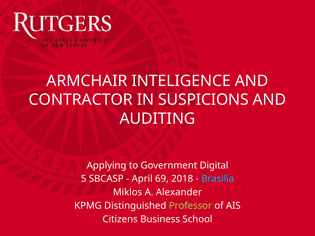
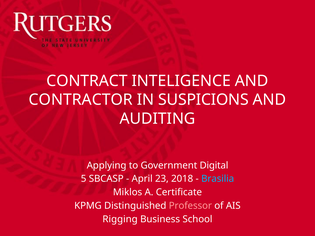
ARMCHAIR: ARMCHAIR -> CONTRACT (87, 81)
69: 69 -> 23 (162, 179)
Alexander: Alexander -> Certificate (179, 192)
Professor colour: light green -> pink (190, 206)
Citizens: Citizens -> Rigging (120, 219)
